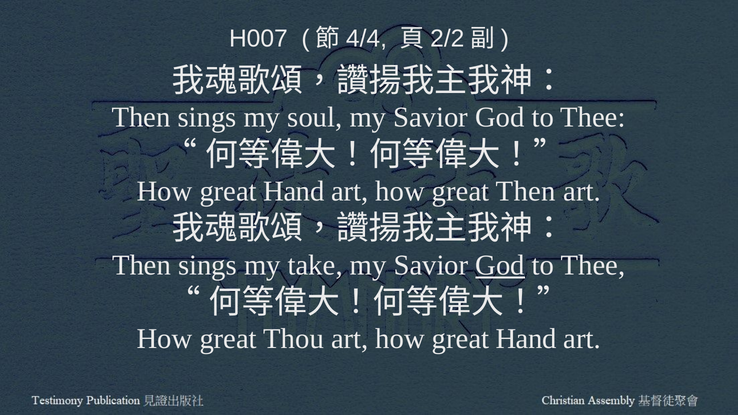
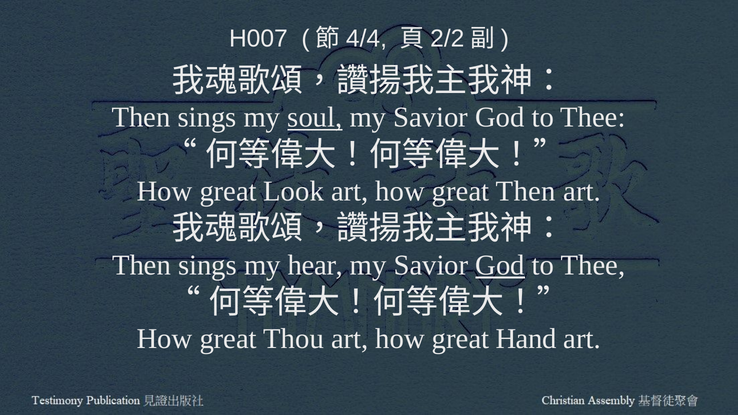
soul underline: none -> present (315, 118)
Hand: Hand -> Look (294, 191)
take: take -> hear (315, 265)
